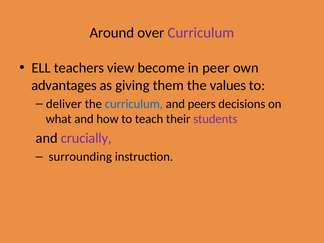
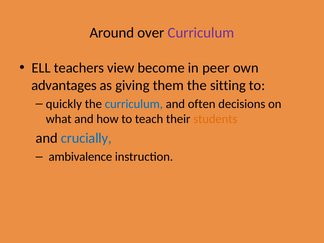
values: values -> sitting (228, 85)
deliver: deliver -> quickly (64, 104)
peers: peers -> often (202, 104)
students colour: purple -> orange (215, 119)
crucially colour: purple -> blue (86, 138)
surrounding: surrounding -> ambivalence (80, 157)
